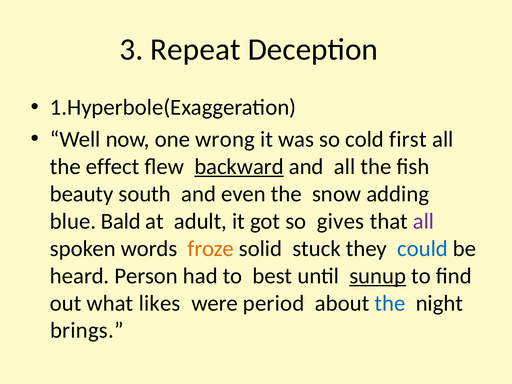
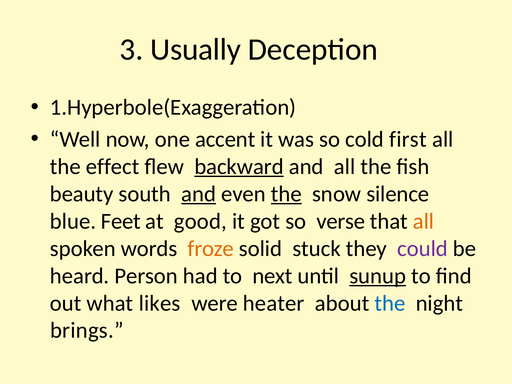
Repeat: Repeat -> Usually (196, 50)
wrong: wrong -> accent (225, 139)
and underline: none -> present (199, 194)
the underline: none -> present (286, 194)
adding: adding -> silence (398, 194)
Bald: Bald -> Feet (121, 221)
adult: adult -> good (200, 221)
gives: gives -> verse (341, 221)
all colour: purple -> orange (423, 221)
could colour: blue -> purple (423, 249)
best: best -> next (272, 276)
period: period -> heater (274, 303)
